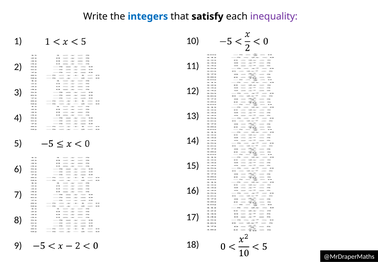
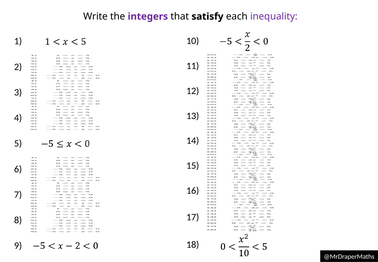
integers colour: blue -> purple (148, 16)
